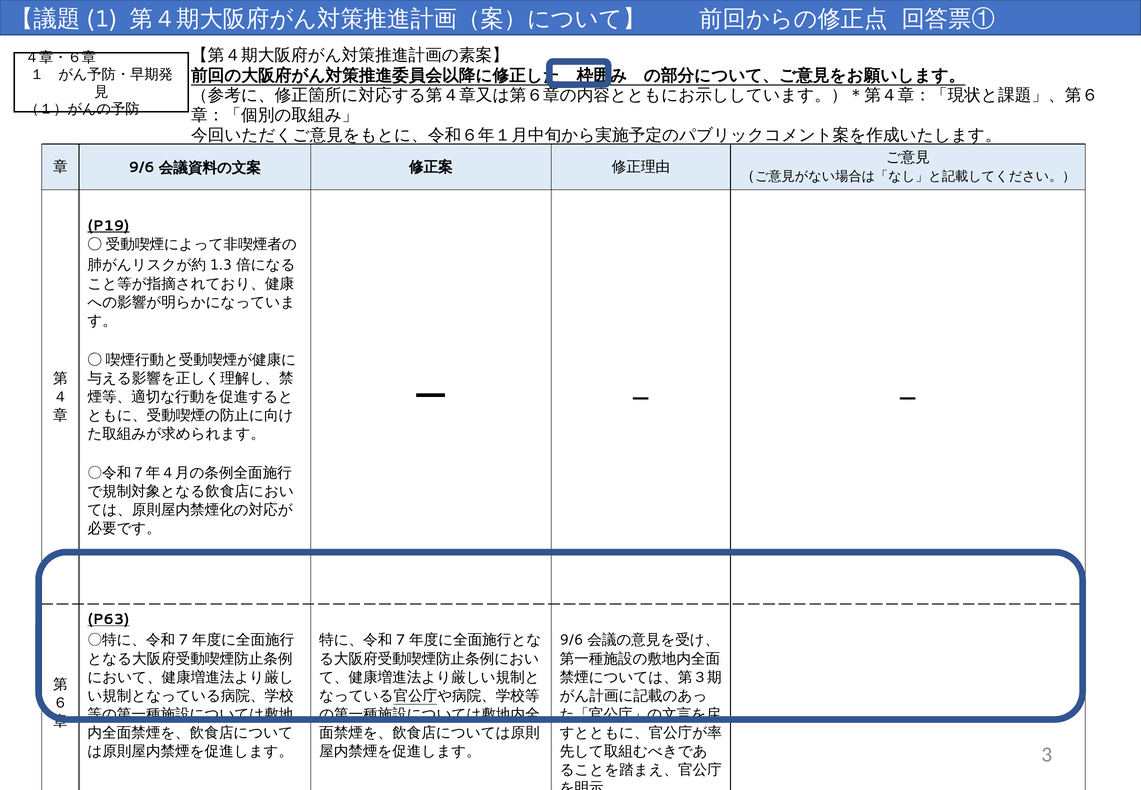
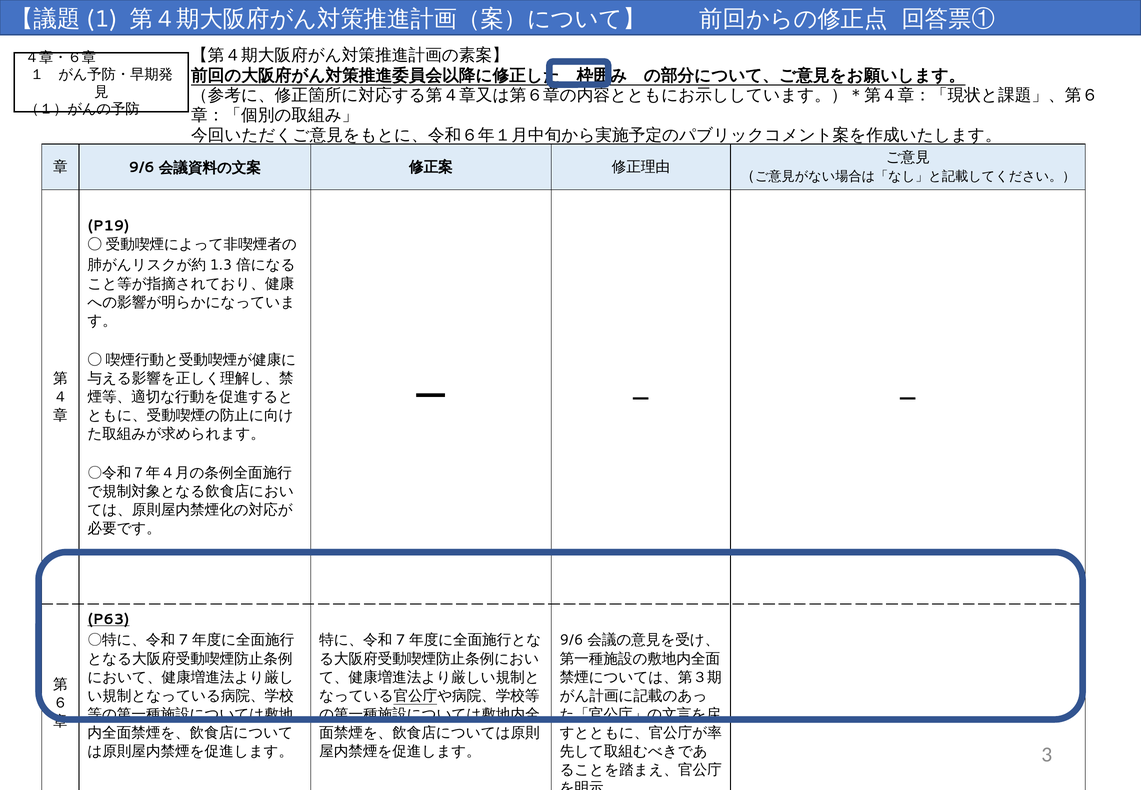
P19 underline: present -> none (109, 226)
